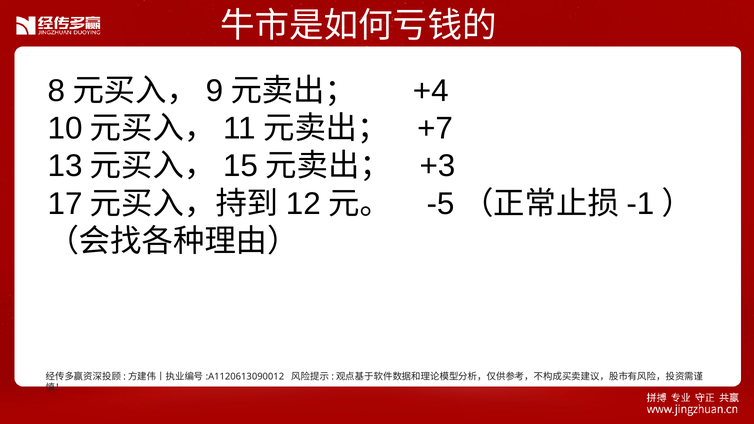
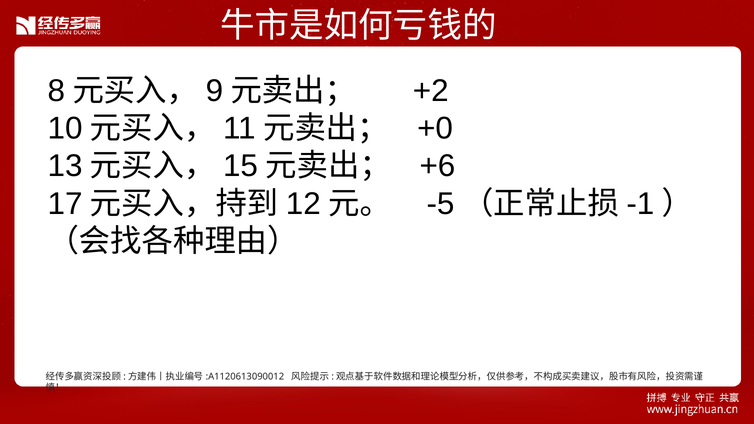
+4: +4 -> +2 (431, 91)
+7: +7 -> +0 (435, 128)
+3: +3 -> +6 (437, 166)
